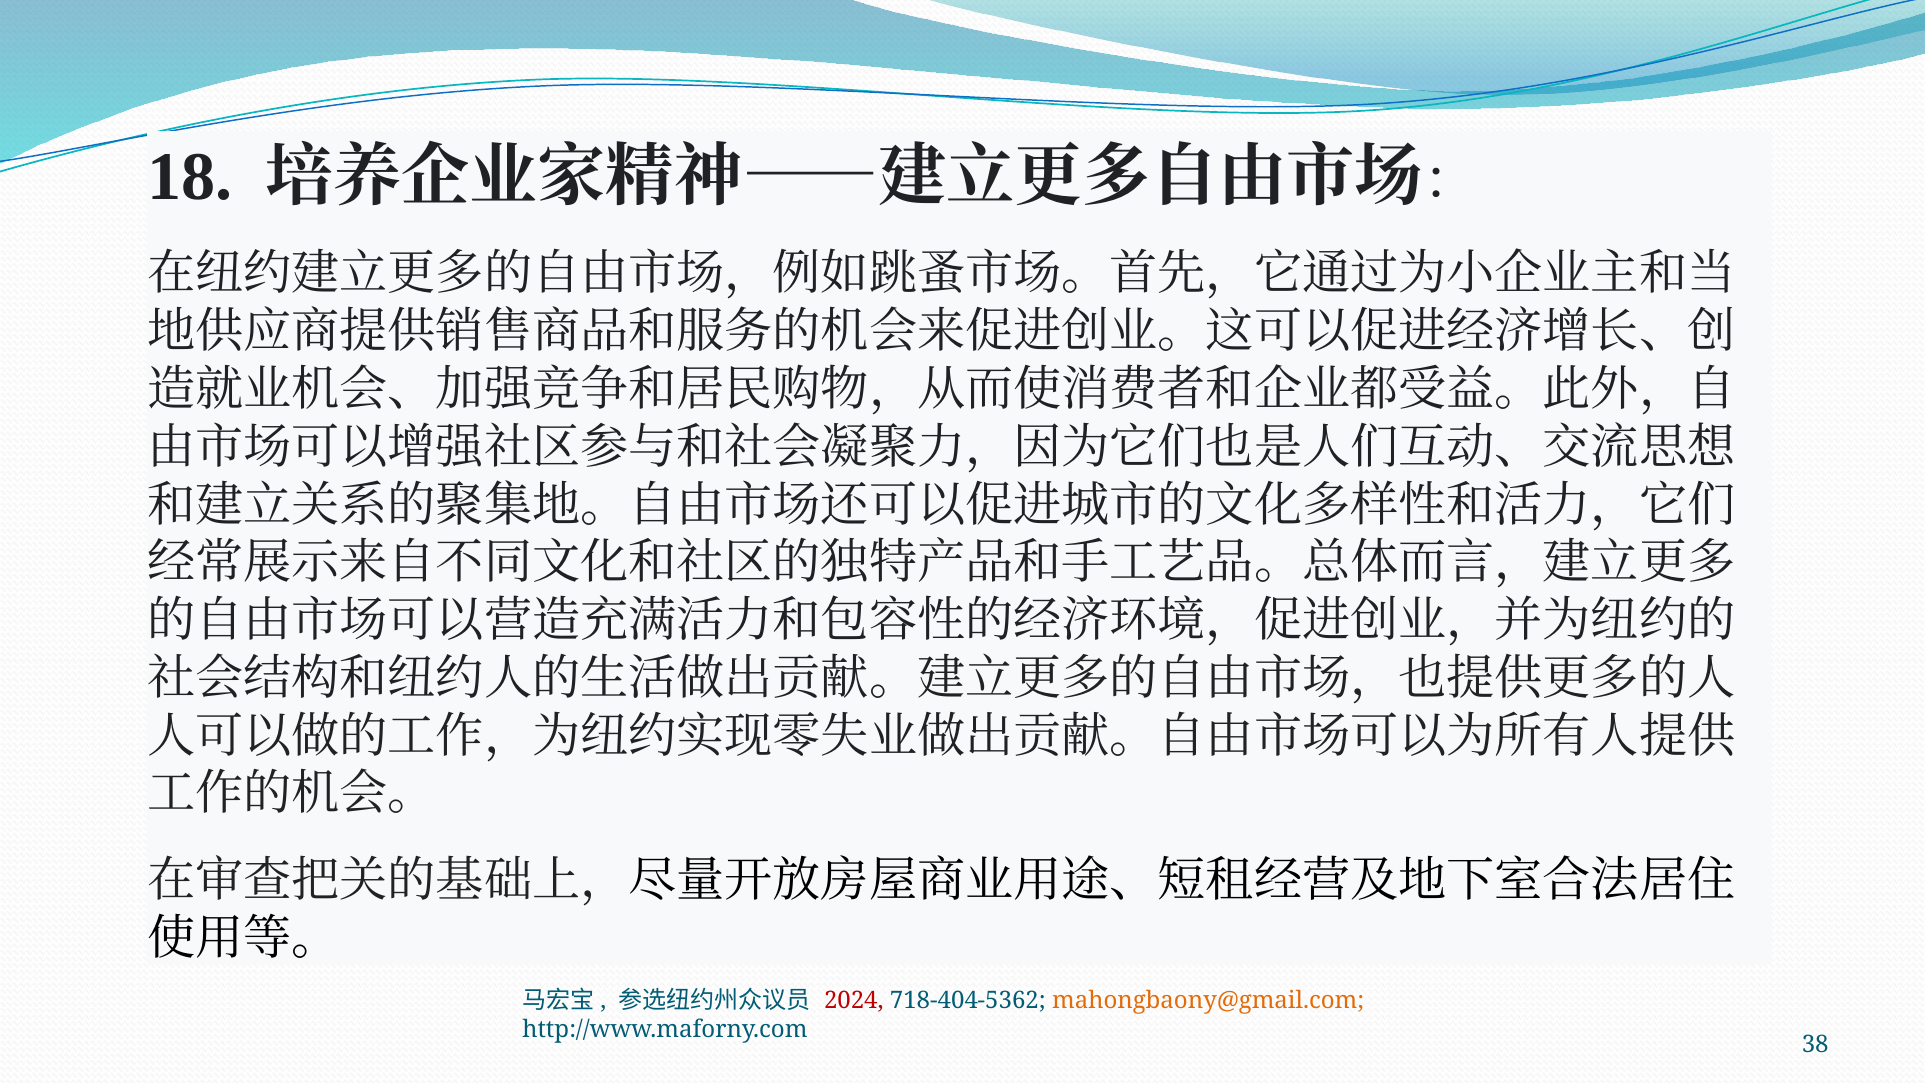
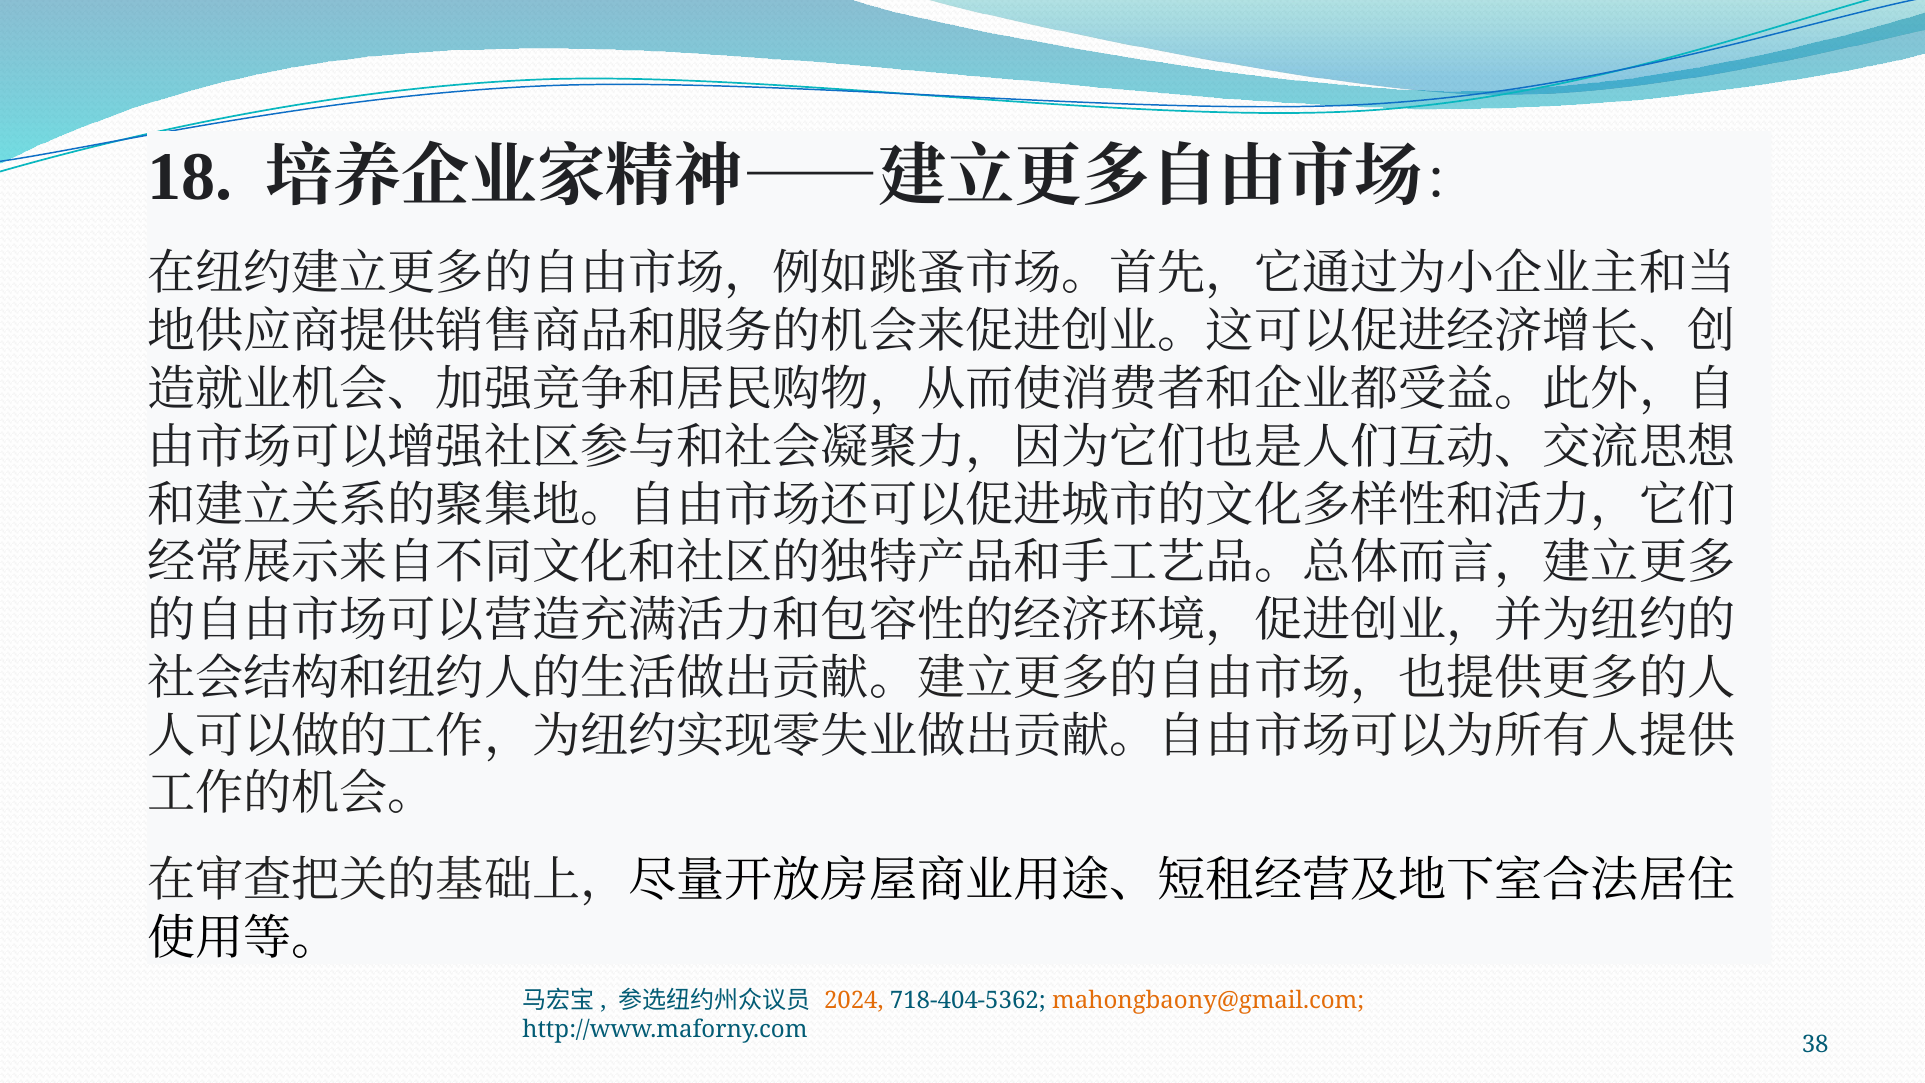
2024 colour: red -> orange (854, 1000)
